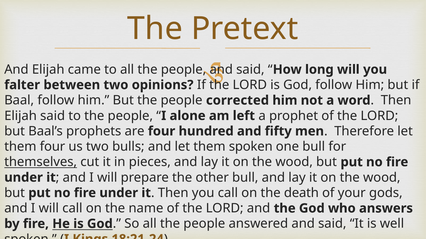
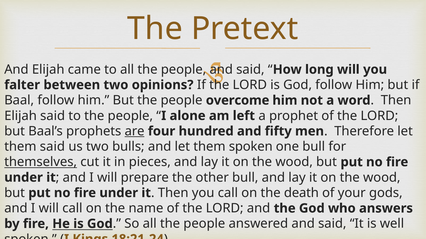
corrected: corrected -> overcome (238, 101)
are underline: none -> present (135, 132)
them four: four -> said (52, 147)
